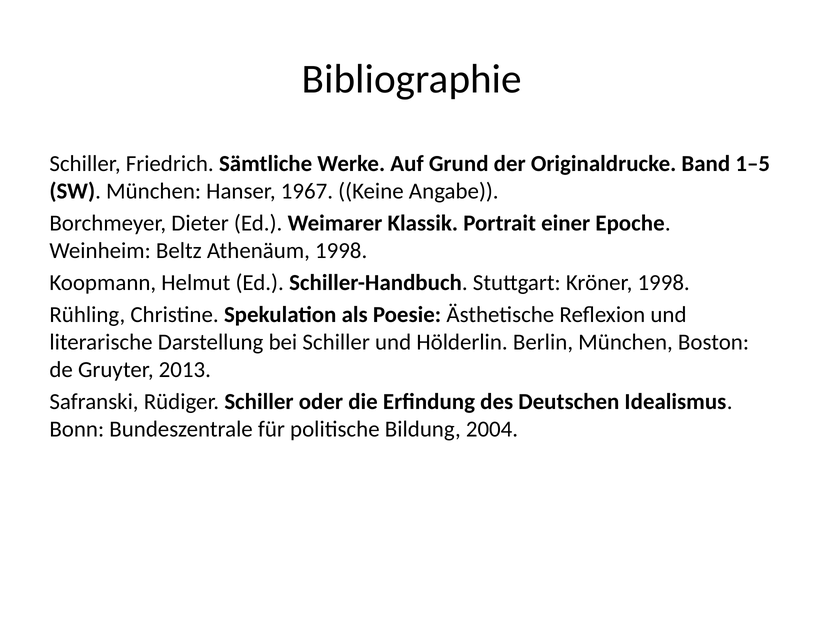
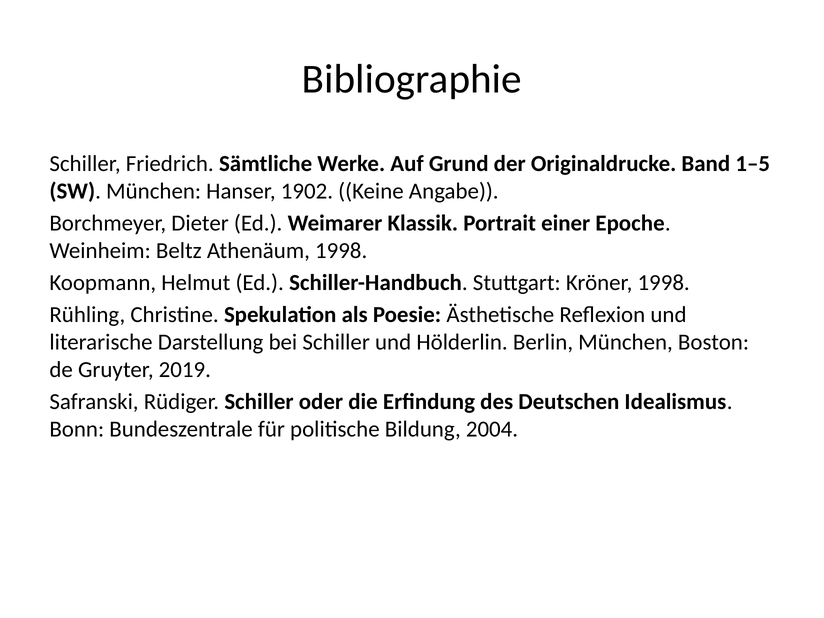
1967: 1967 -> 1902 (307, 191)
2013: 2013 -> 2019 (185, 370)
